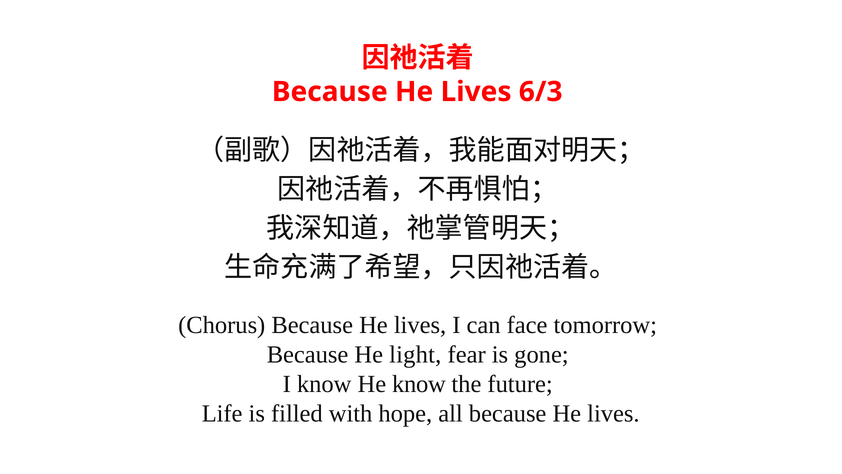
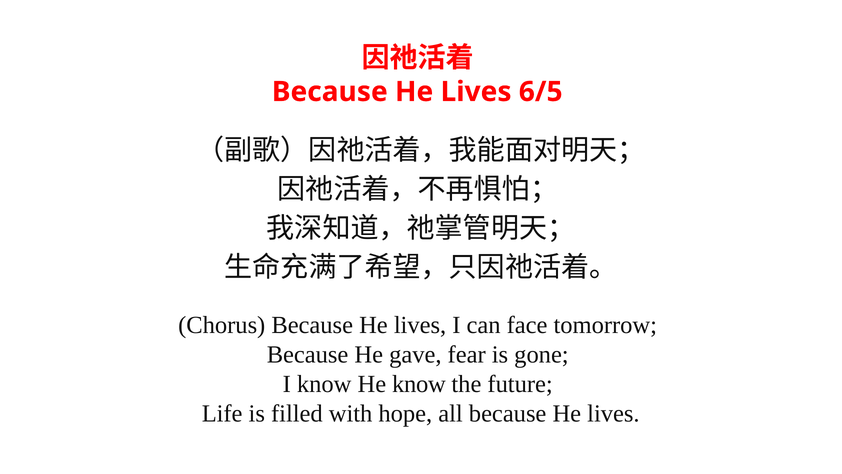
6/3: 6/3 -> 6/5 (541, 92)
light: light -> gave (415, 354)
